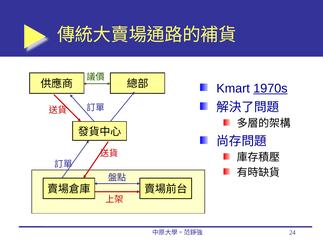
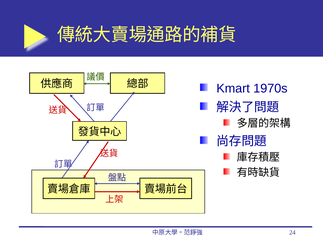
1970s underline: present -> none (270, 88)
